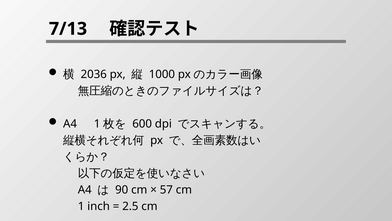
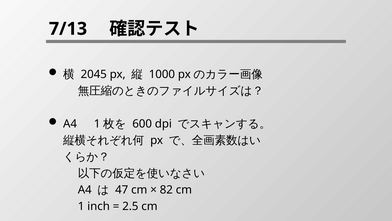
2036: 2036 -> 2045 (94, 74)
90: 90 -> 47 (122, 189)
57: 57 -> 82 (166, 189)
